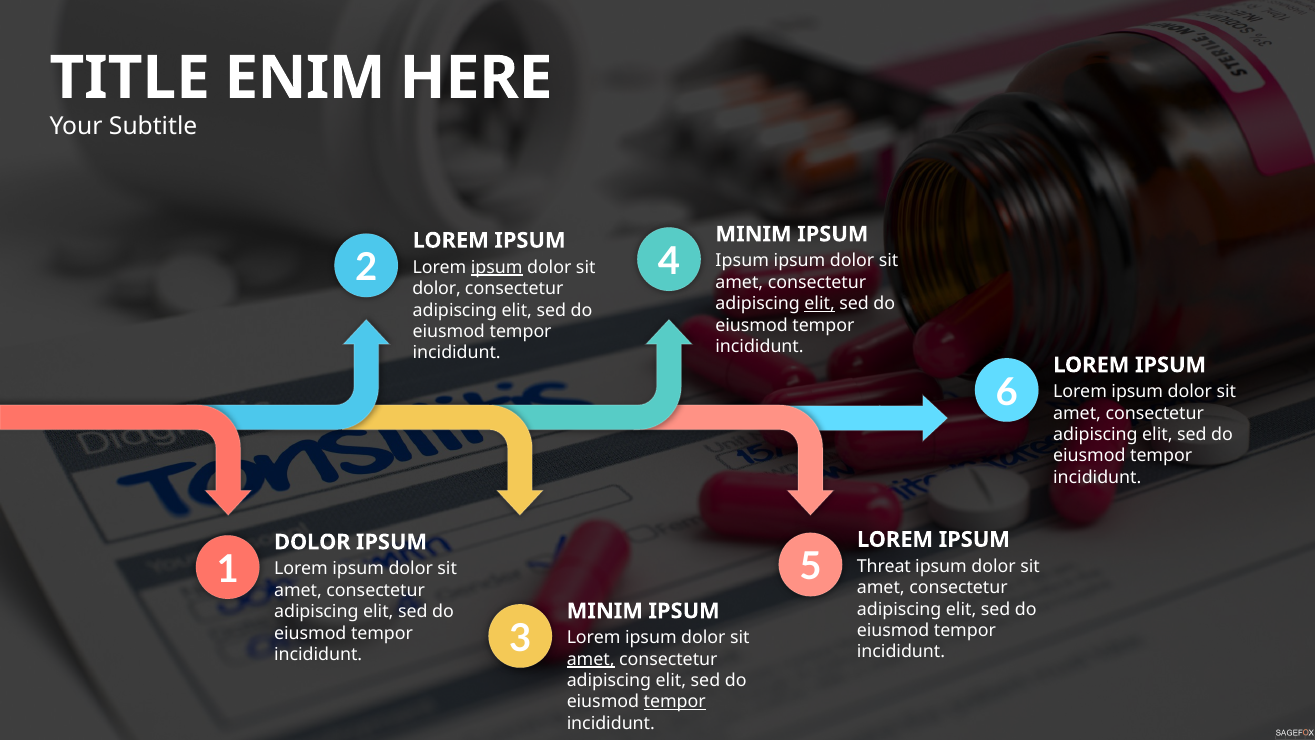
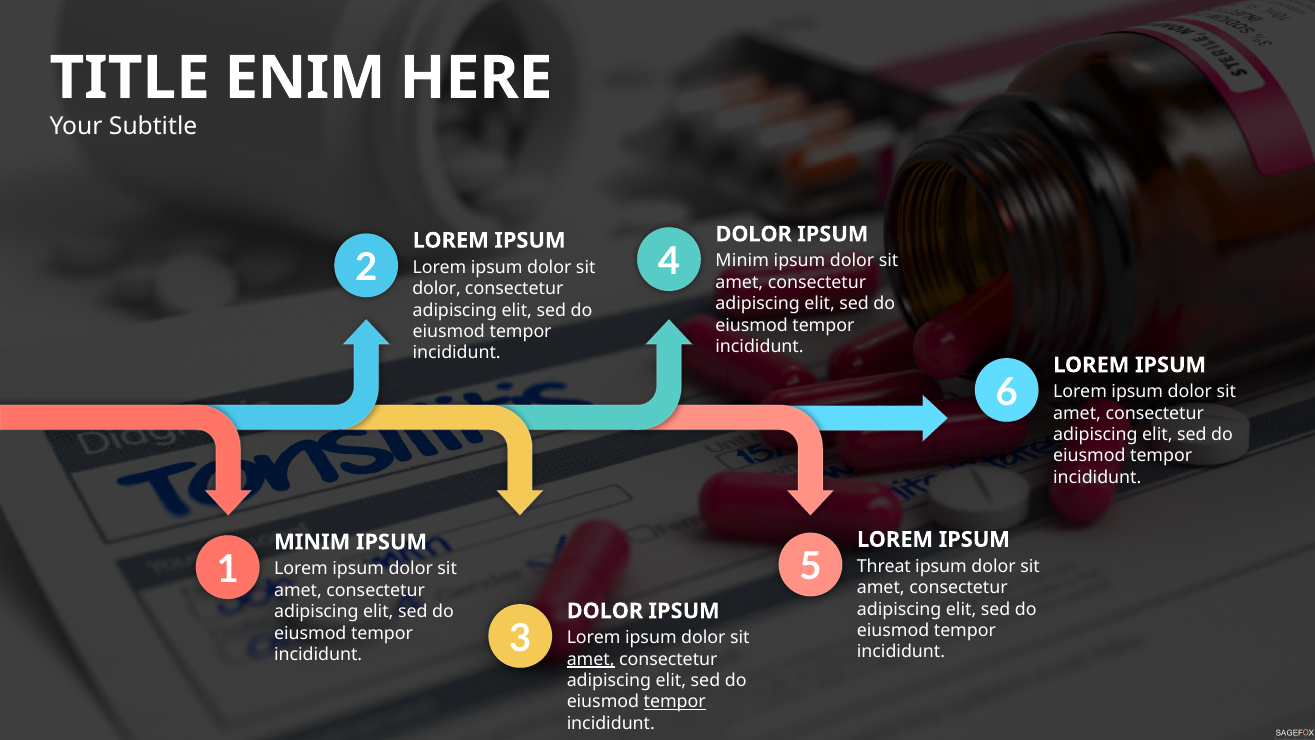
MINIM: MINIM -> DOLOR (754, 234)
Ipsum: Ipsum -> Minim (742, 261)
ipsum underline: present -> none (497, 267)
elit underline: present -> none (820, 304)
DOLOR: DOLOR -> MINIM (312, 542)
MINIM: MINIM -> DOLOR (605, 611)
